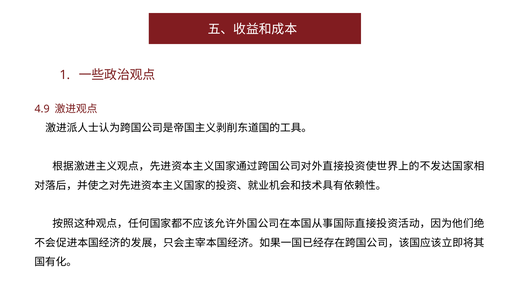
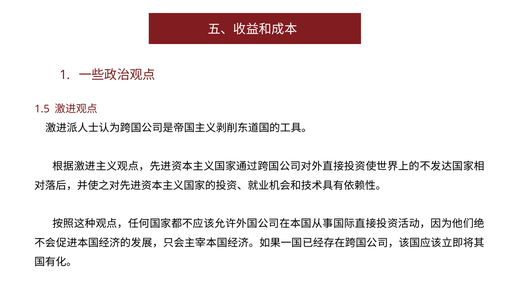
4.9: 4.9 -> 1.5 (42, 109)
